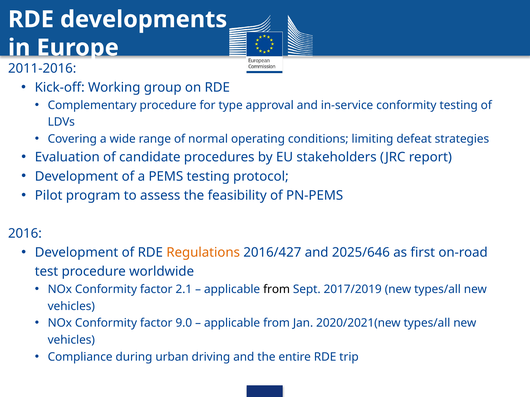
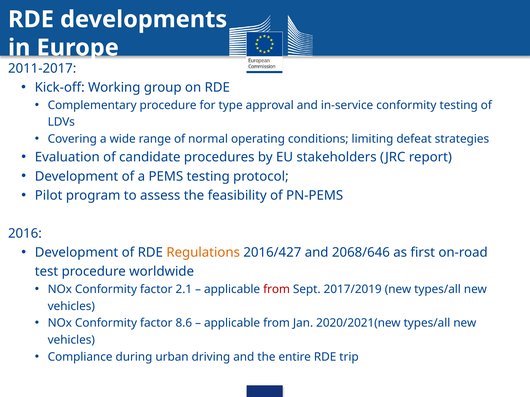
2011-2016: 2011-2016 -> 2011-2017 (42, 69)
2025/646: 2025/646 -> 2068/646 (361, 253)
from colour: black -> red (277, 290)
9.0: 9.0 -> 8.6 (184, 324)
